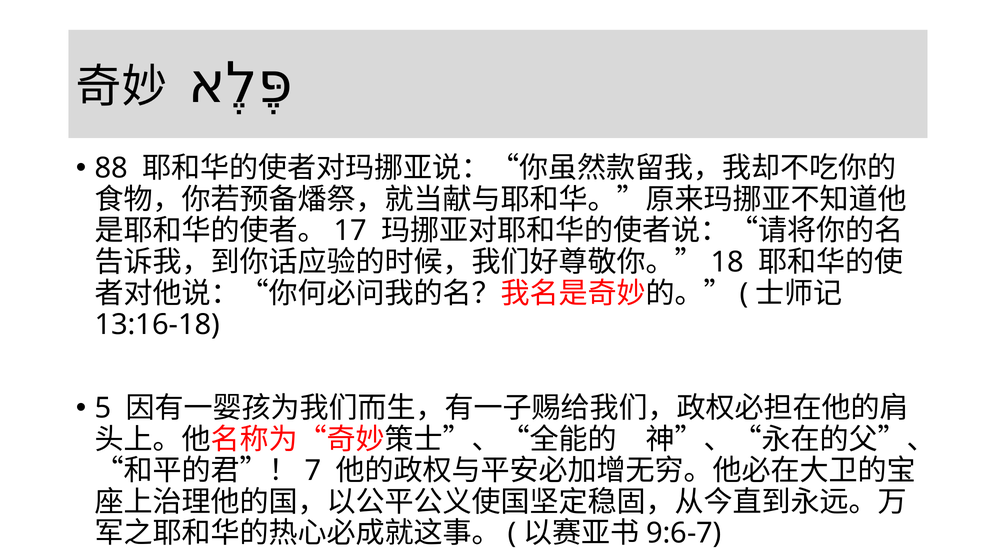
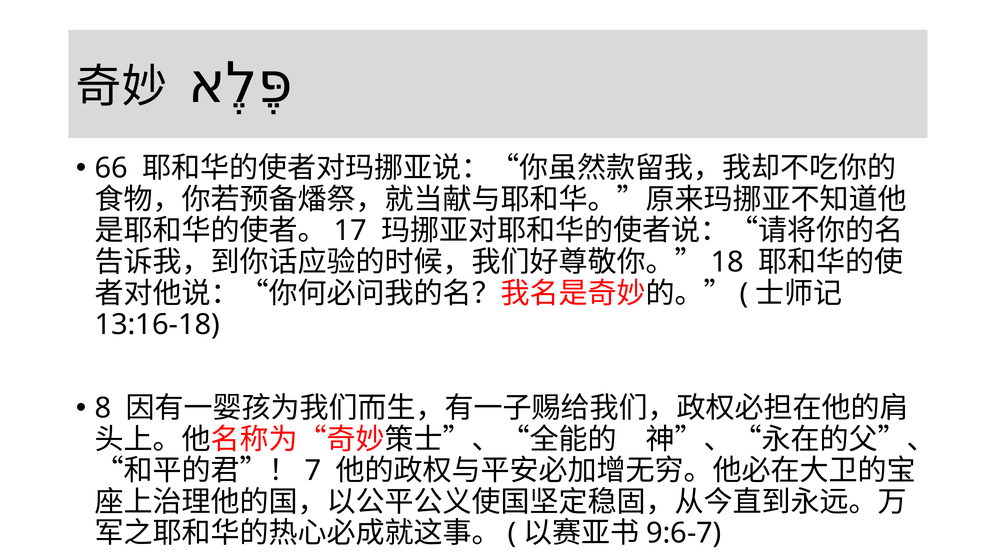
88: 88 -> 66 (111, 168)
5: 5 -> 8 (103, 408)
